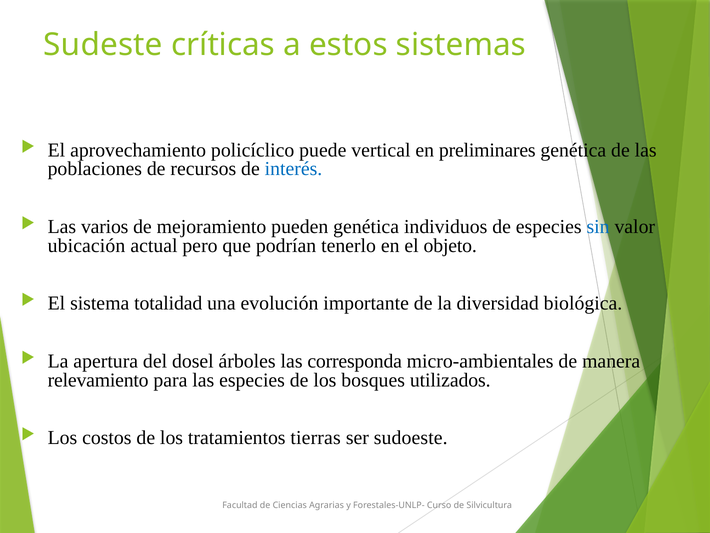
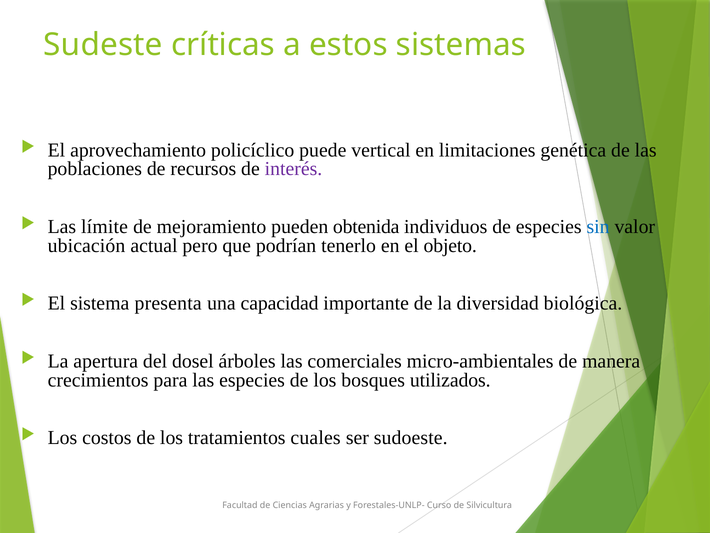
preliminares: preliminares -> limitaciones (487, 150)
interés colour: blue -> purple (293, 169)
varios: varios -> límite (105, 226)
pueden genética: genética -> obtenida (366, 226)
totalidad: totalidad -> presenta (168, 303)
evolución: evolución -> capacidad (280, 303)
corresponda: corresponda -> comerciales (355, 361)
relevamiento: relevamiento -> crecimientos (98, 380)
tierras: tierras -> cuales (316, 437)
